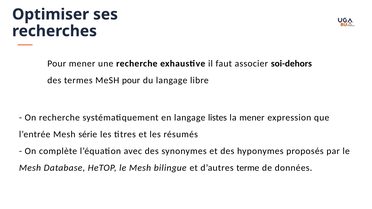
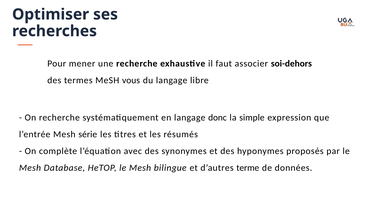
MeSH pour: pour -> vous (131, 80)
listes: listes -> donc (217, 118)
la mener: mener -> simple (252, 118)
